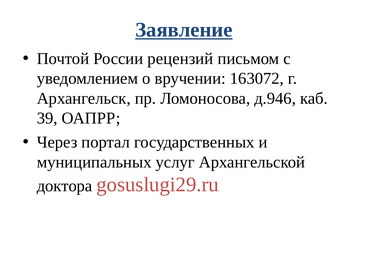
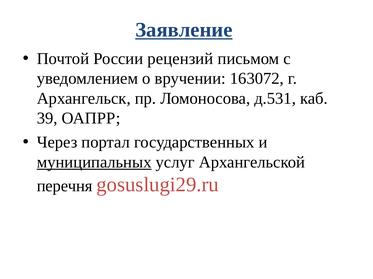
д.946: д.946 -> д.531 (275, 99)
муниципальных underline: none -> present (94, 162)
доктора: доктора -> перечня (65, 187)
